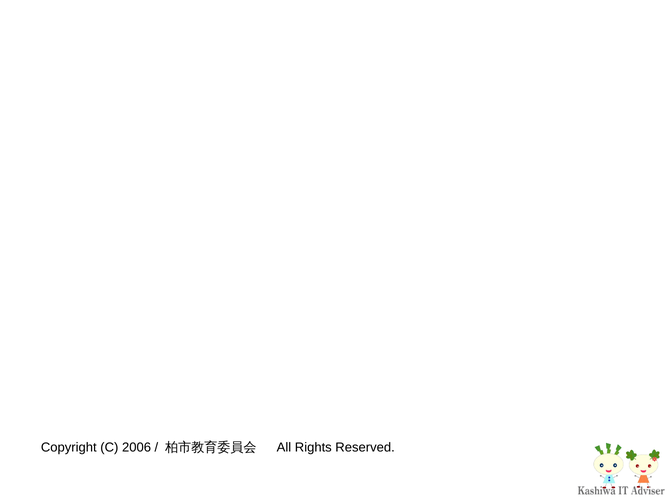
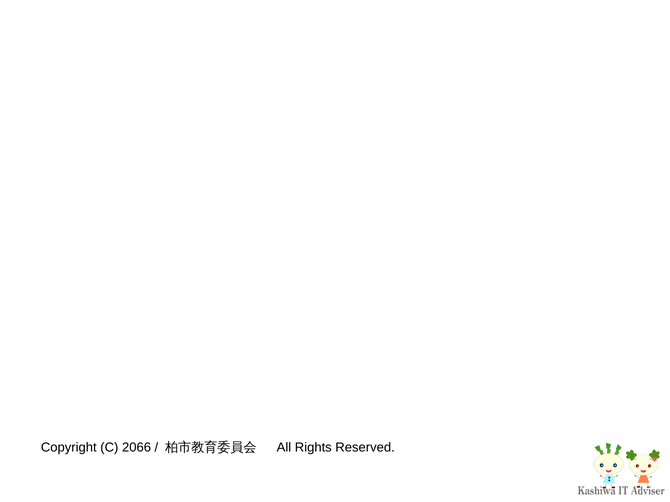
2006: 2006 -> 2066 (137, 448)
